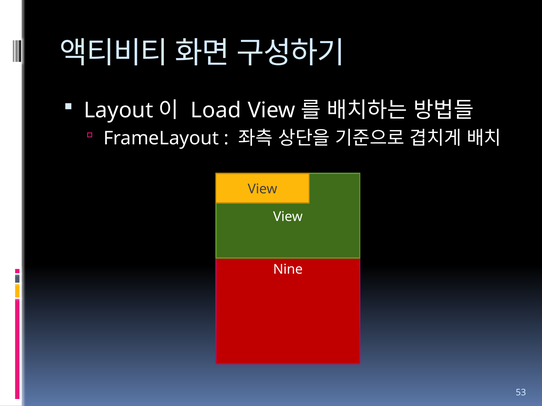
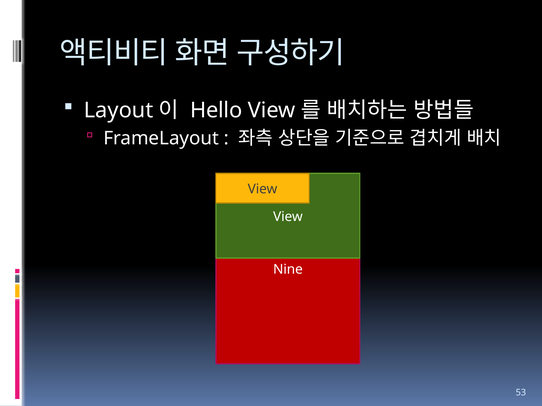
Load: Load -> Hello (216, 110)
